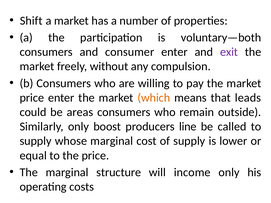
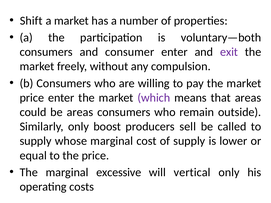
which colour: orange -> purple (154, 98)
that leads: leads -> areas (248, 98)
line: line -> sell (188, 127)
structure: structure -> excessive (119, 173)
income: income -> vertical (192, 173)
